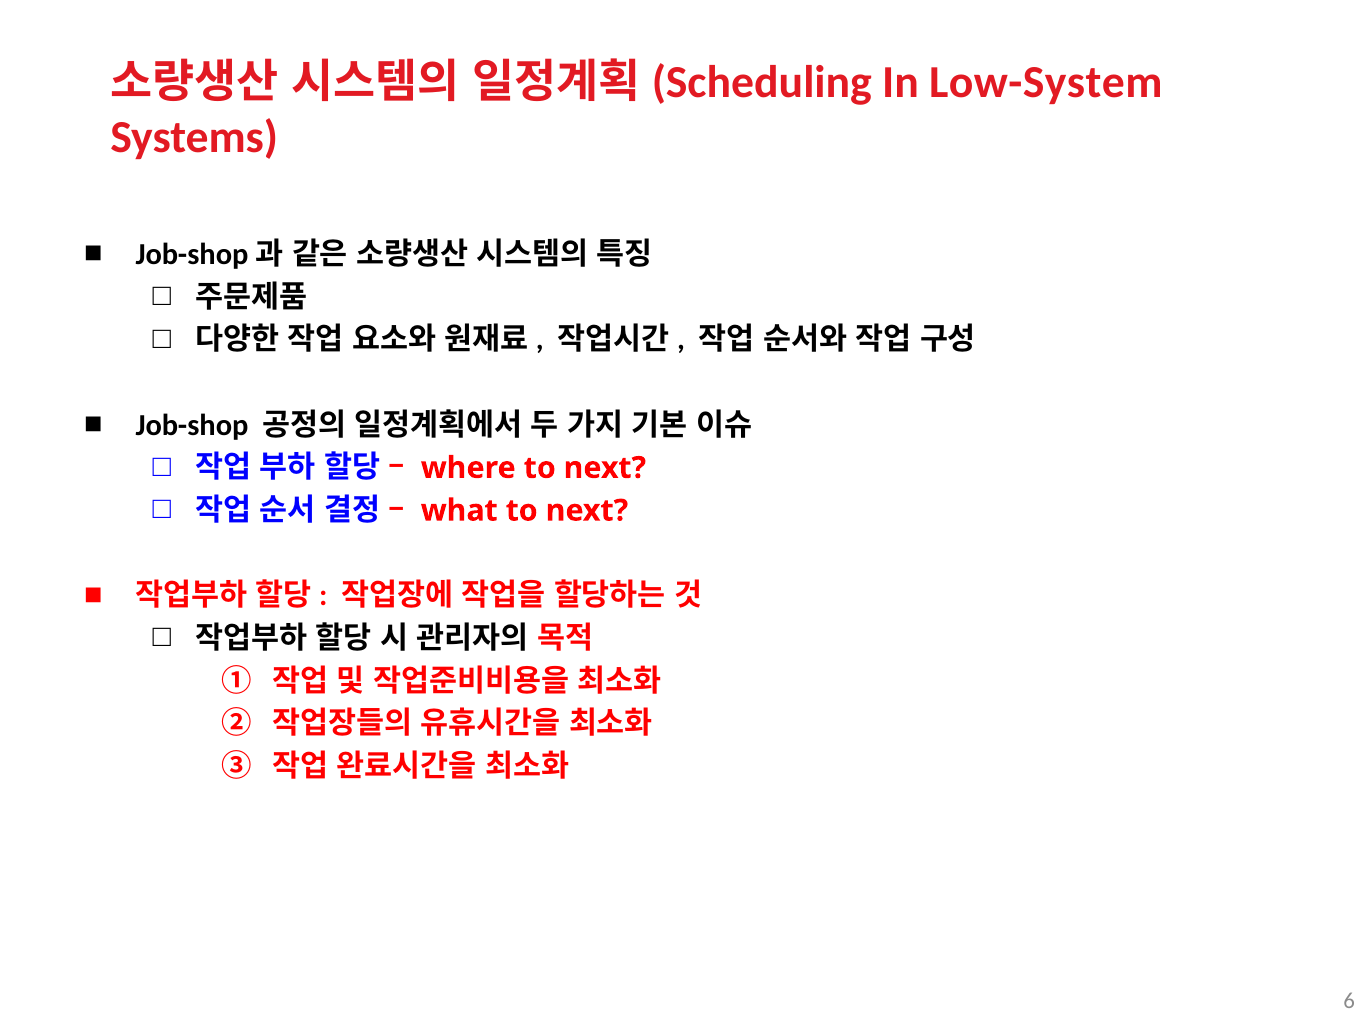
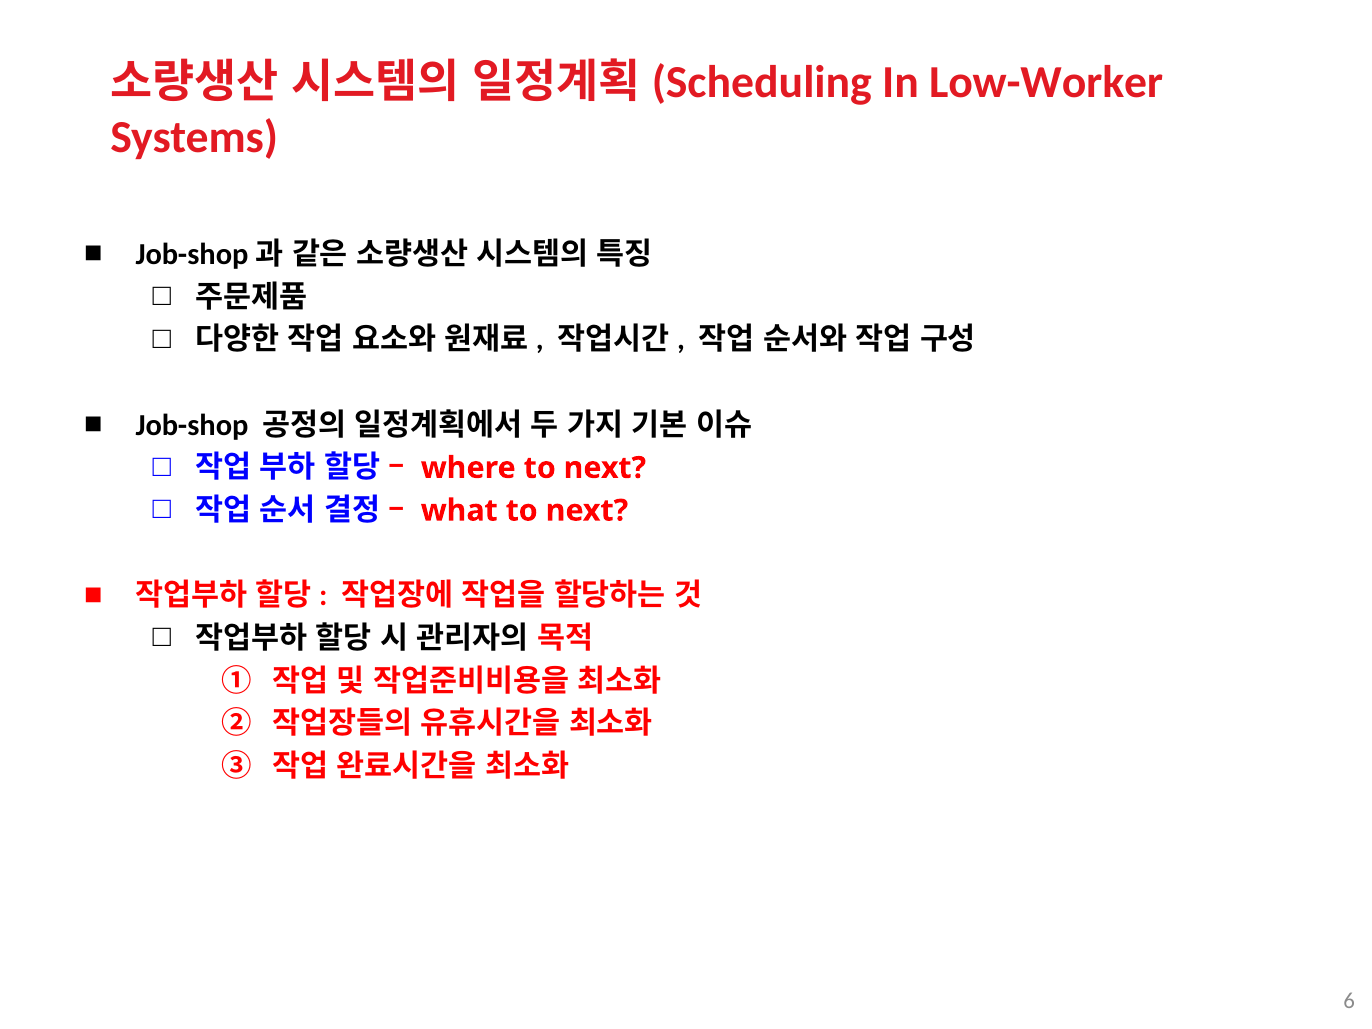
Low-System: Low-System -> Low-Worker (1046, 83)
